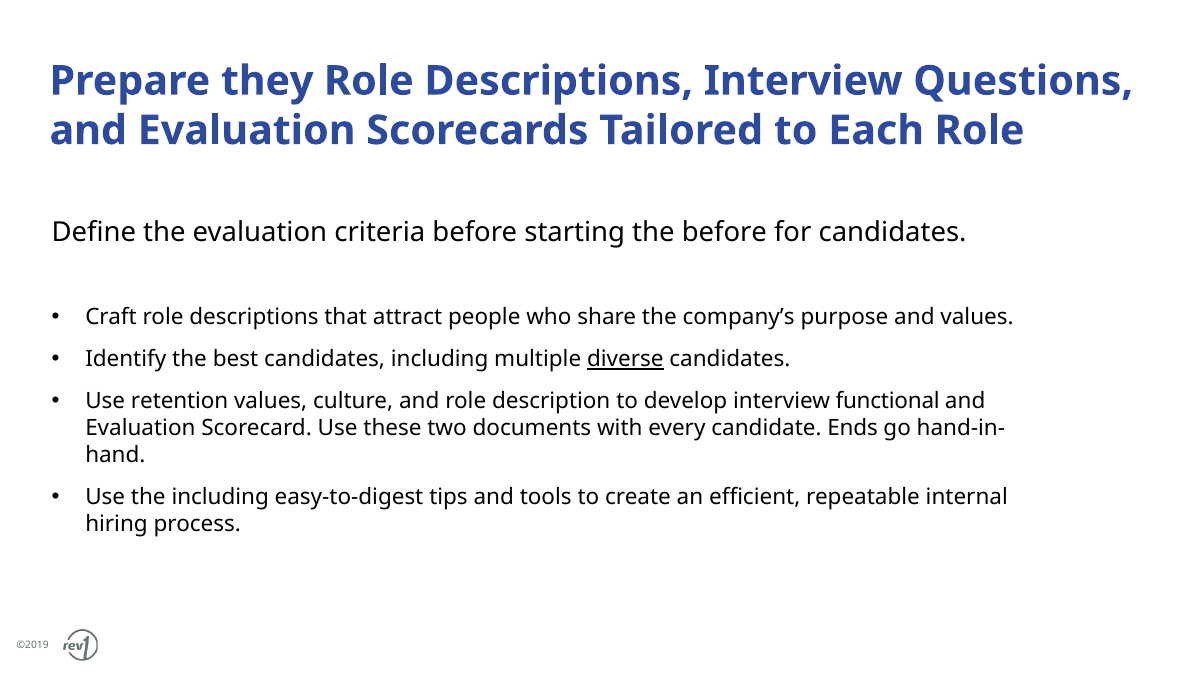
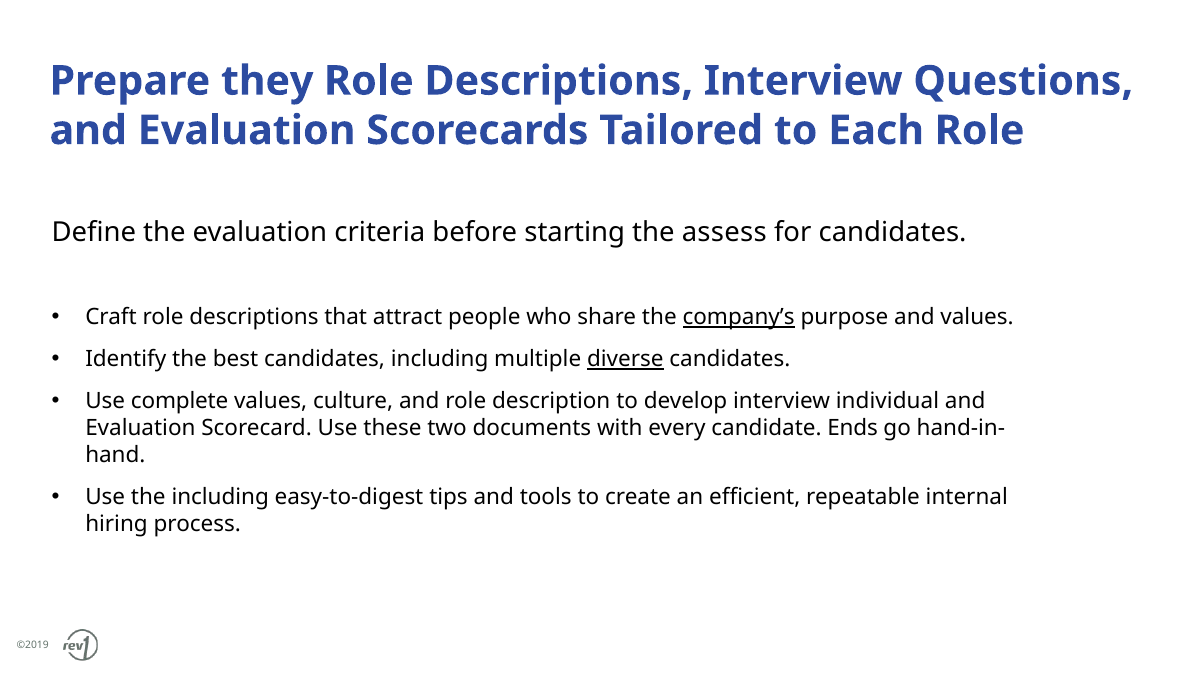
the before: before -> assess (724, 232)
company’s underline: none -> present (739, 317)
retention: retention -> complete (180, 401)
functional: functional -> individual (887, 401)
